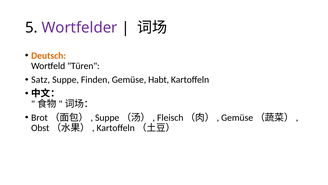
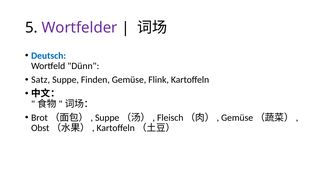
Deutsch colour: orange -> blue (49, 55)
Türen: Türen -> Dünn (83, 66)
Habt: Habt -> Flink (159, 80)
